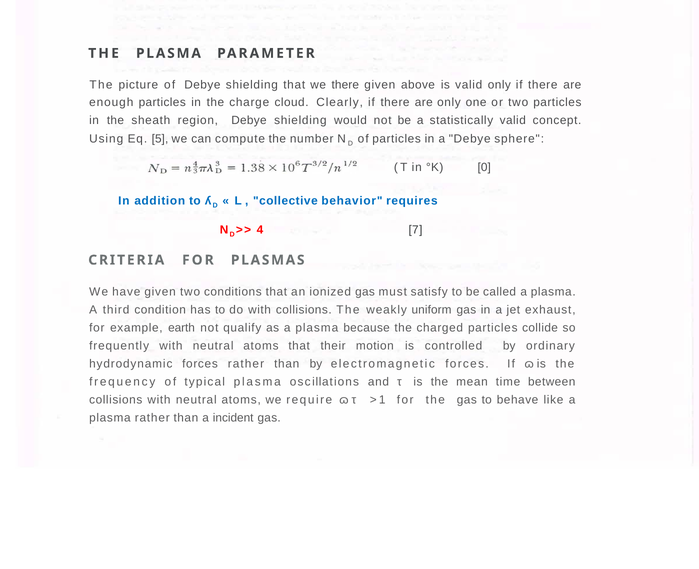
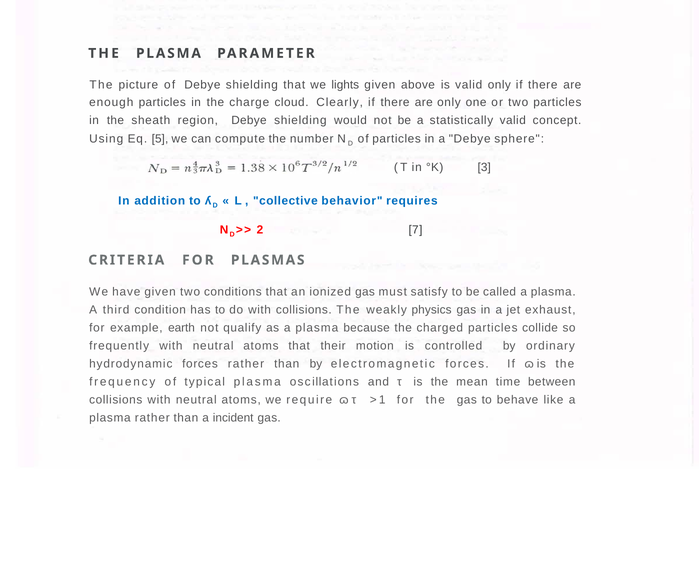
we there: there -> lights (345, 85)
0: 0 -> 3 (484, 167)
4: 4 -> 2 (260, 230)
uniform: uniform -> physics (432, 310)
